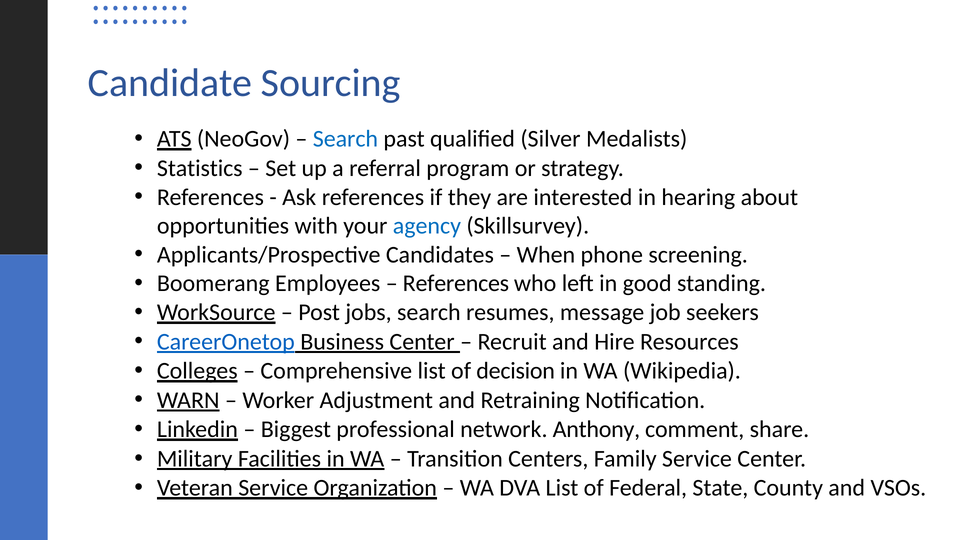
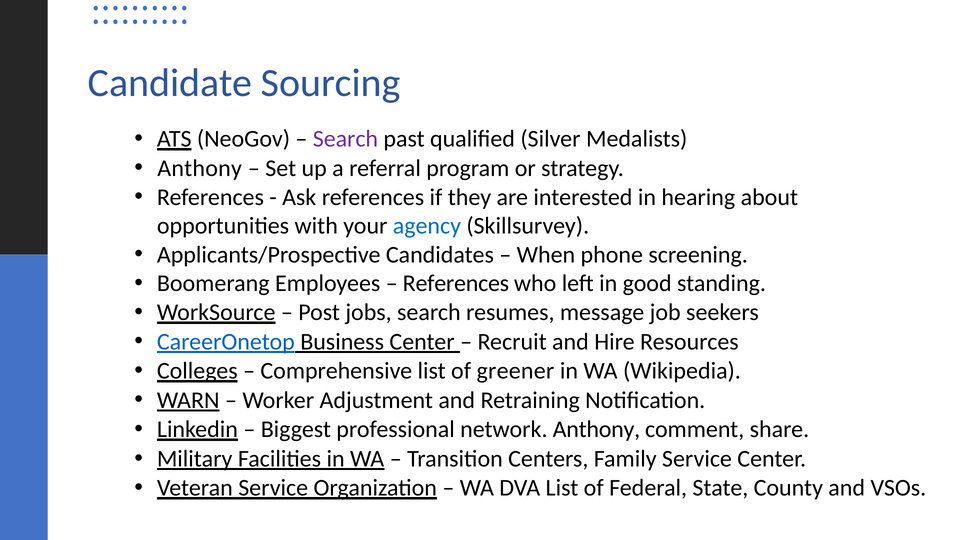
Search colour: blue -> purple (345, 139)
Statistics: Statistics -> Anthony (200, 168)
decision: decision -> greener (515, 371)
